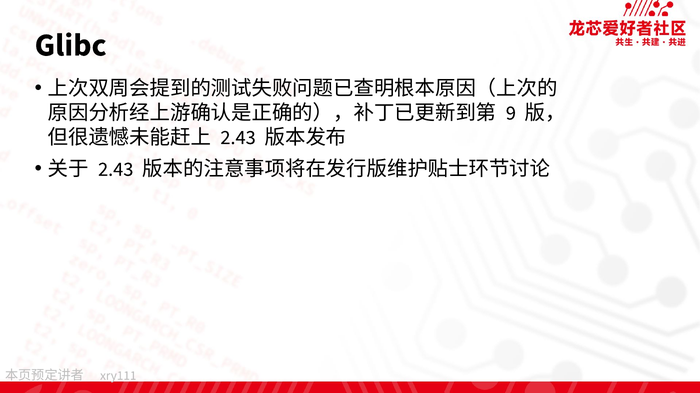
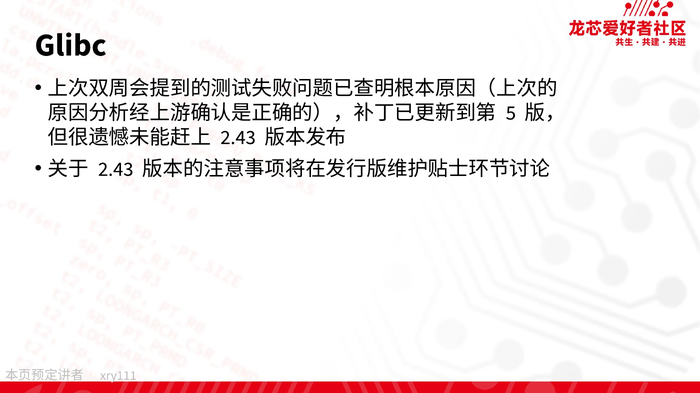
9: 9 -> 5 (511, 113)
